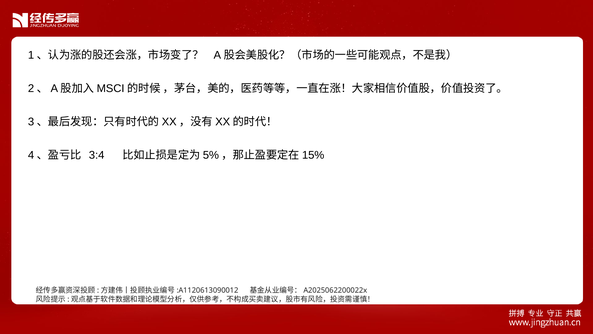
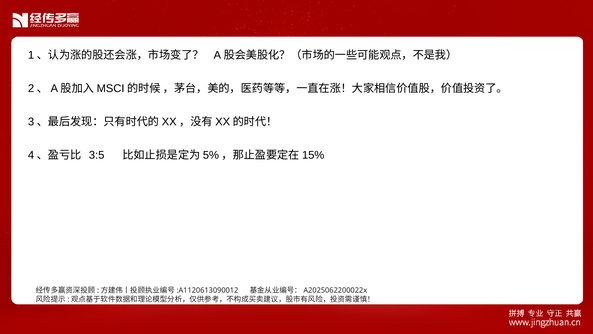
3:4: 3:4 -> 3:5 (97, 155)
